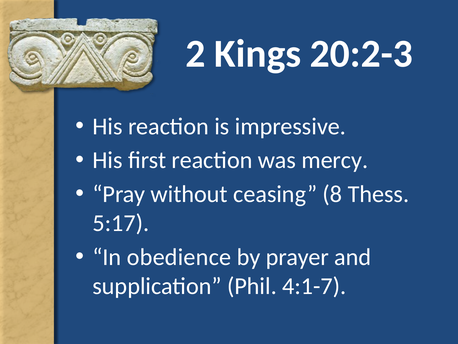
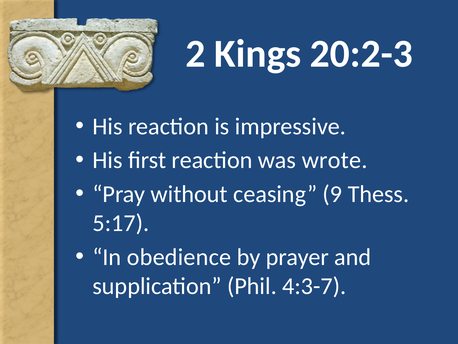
mercy: mercy -> wrote (335, 160)
8: 8 -> 9 (332, 194)
4:1-7: 4:1-7 -> 4:3-7 (314, 286)
